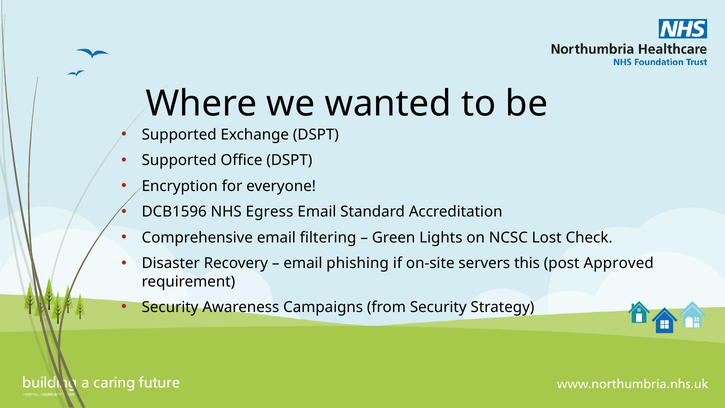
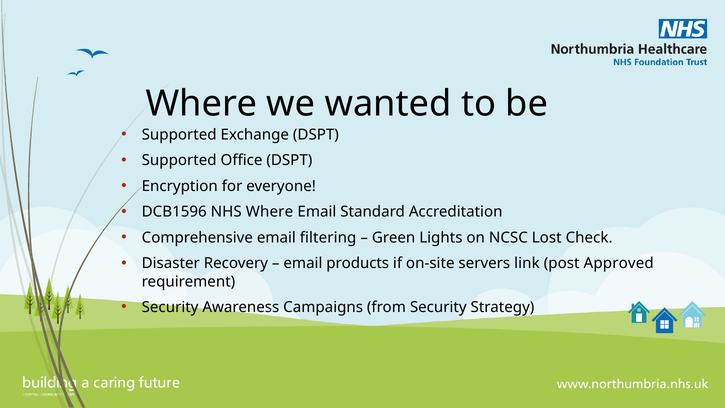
NHS Egress: Egress -> Where (270, 212)
phishing: phishing -> products (358, 263)
this: this -> link (527, 263)
